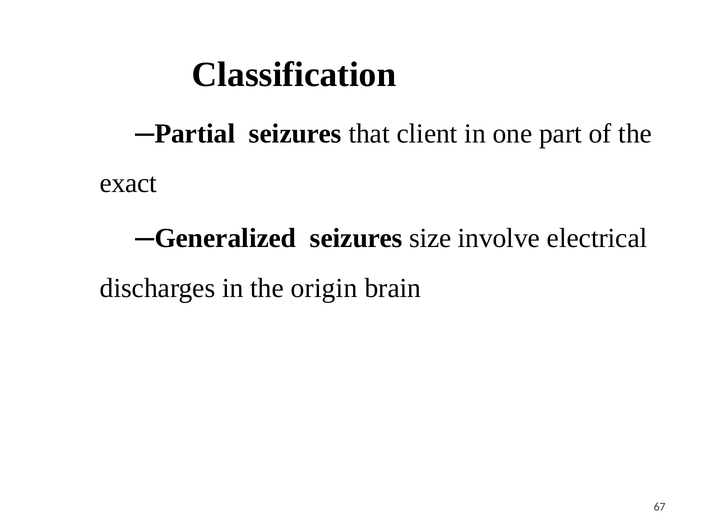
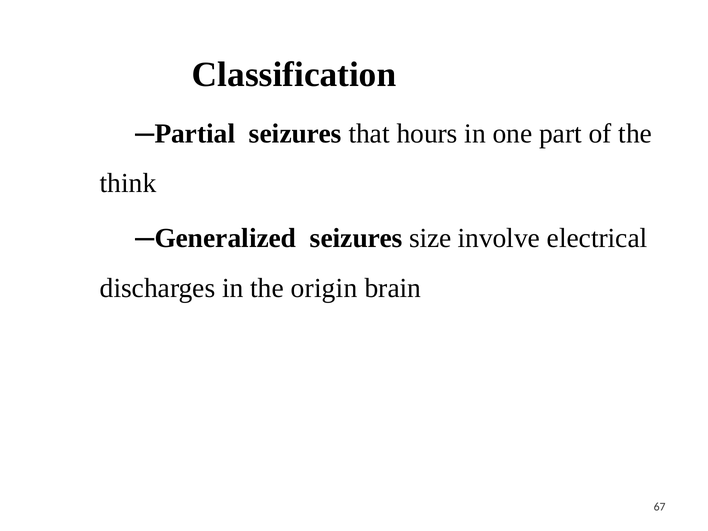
client: client -> hours (427, 134)
exact: exact -> think (128, 183)
